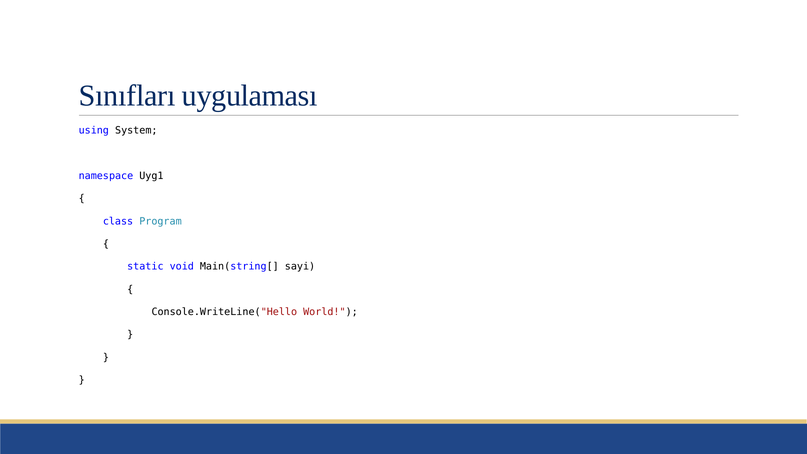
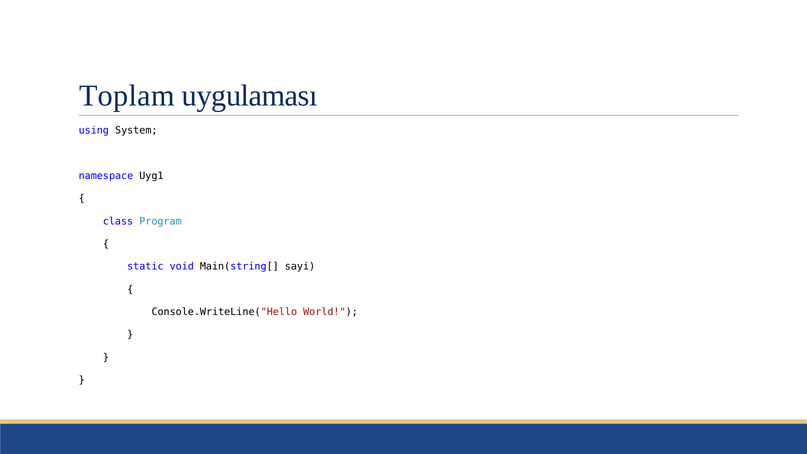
Sınıfları: Sınıfları -> Toplam (127, 96)
